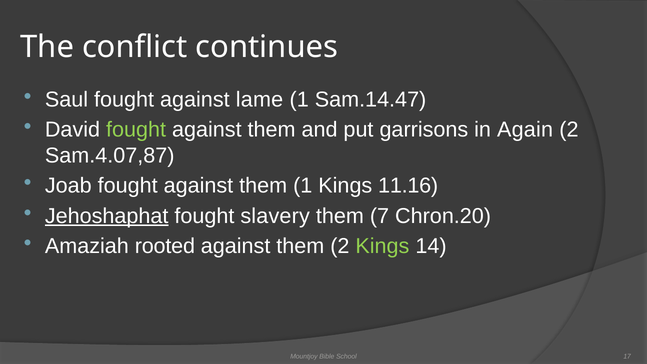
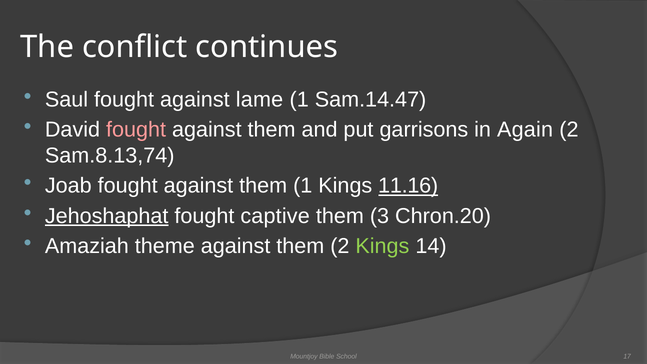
fought colour: light green -> pink (136, 130)
Sam.4.07,87: Sam.4.07,87 -> Sam.8.13,74 (110, 156)
11.16 underline: none -> present (408, 186)
slavery: slavery -> captive (275, 216)
7: 7 -> 3 (380, 216)
rooted: rooted -> theme (165, 246)
